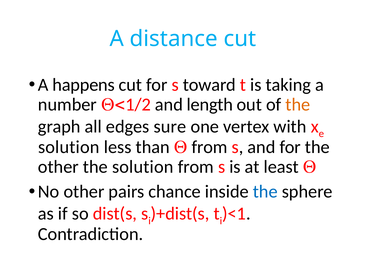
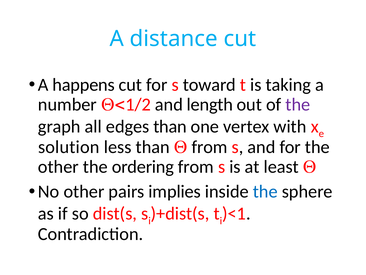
the colour: orange -> purple (298, 104)
edges sure: sure -> than (170, 126)
the solution: solution -> ordering (143, 166)
chance: chance -> implies (175, 191)
